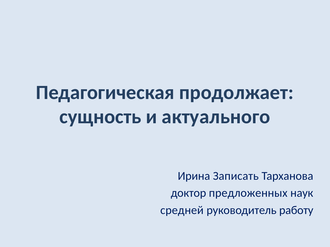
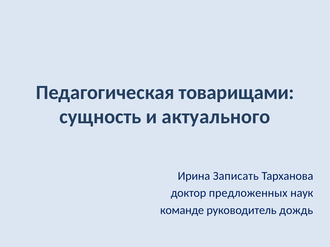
продолжает: продолжает -> товарищами (236, 93)
средней: средней -> команде (182, 211)
работу: работу -> дождь (296, 211)
